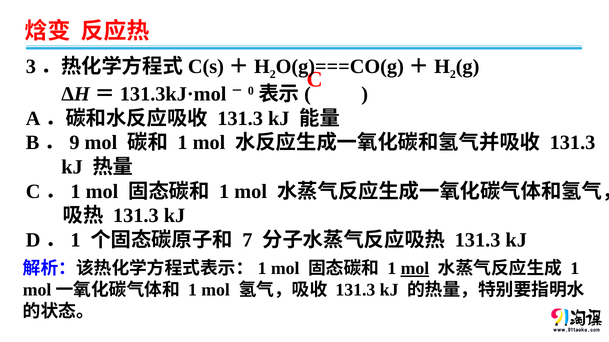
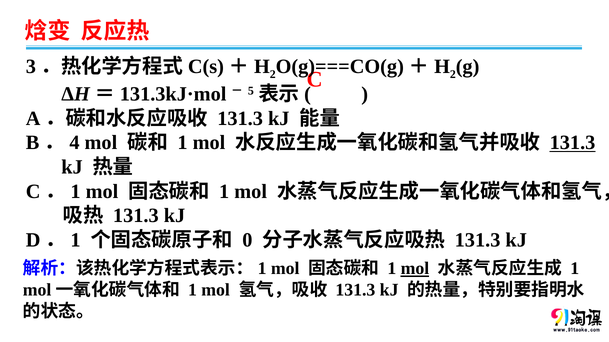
0: 0 -> 5 (251, 91)
9: 9 -> 4 (74, 143)
131.3 underline: none -> present (573, 143)
7: 7 -> 0 (247, 240)
